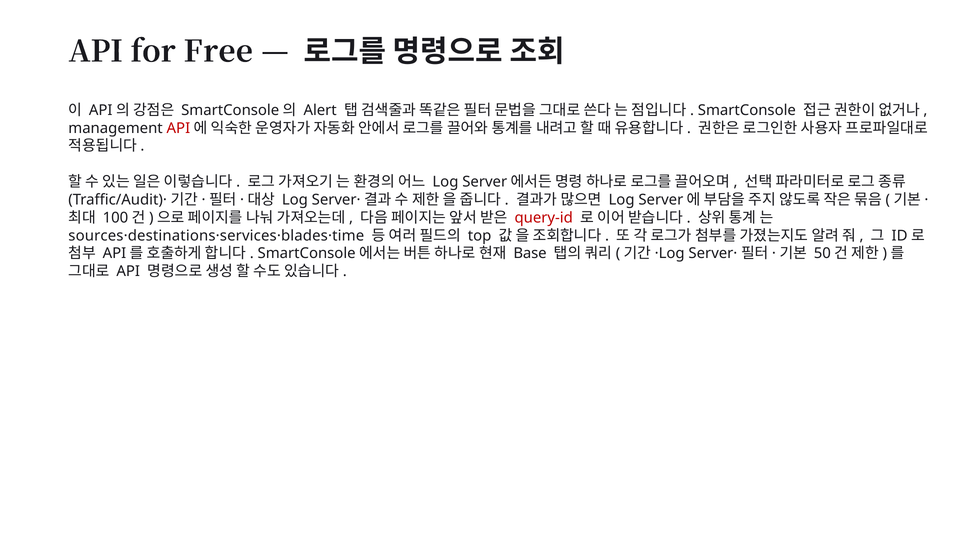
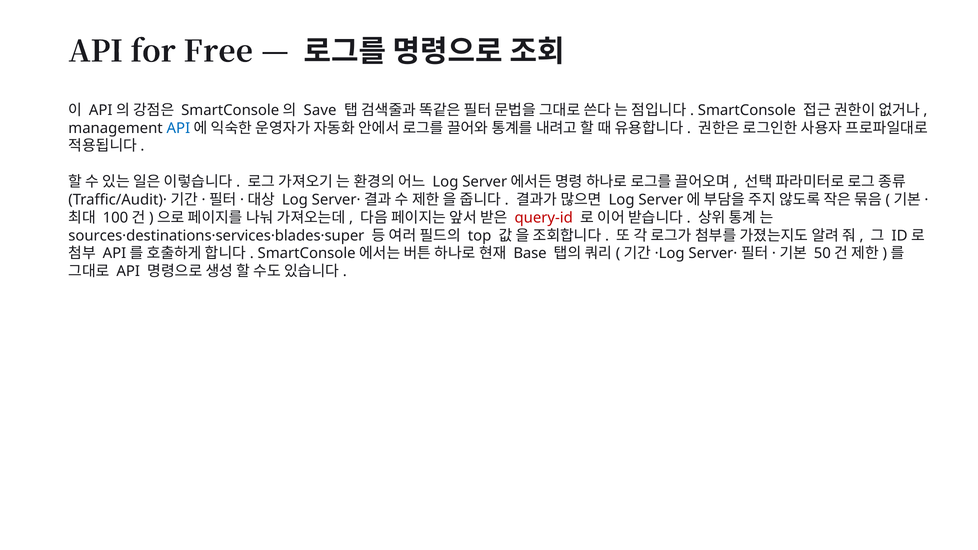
Alert: Alert -> Save (320, 110)
API colour: red -> blue (178, 128)
sources·destinations·services·blades·time: sources·destinations·services·blades·time -> sources·destinations·services·blades·super (216, 236)
